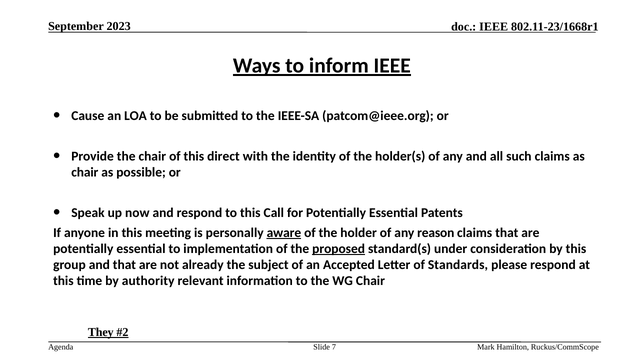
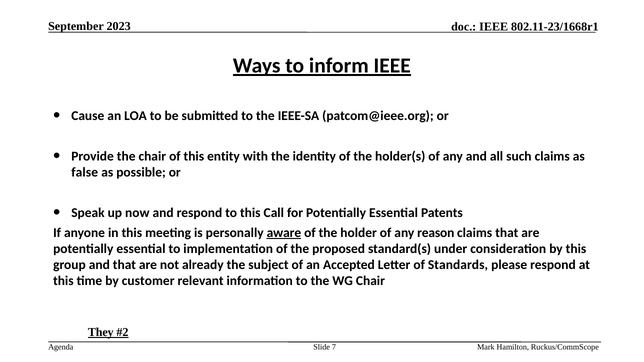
direct: direct -> entity (223, 156)
chair: chair -> false (85, 172)
proposed underline: present -> none (339, 249)
authority: authority -> customer (148, 281)
